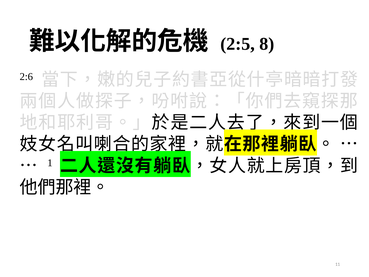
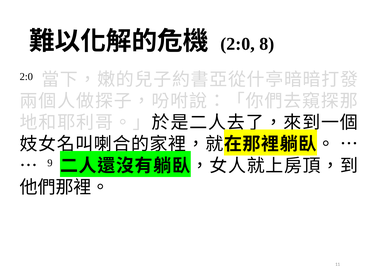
2:5: 2:5 -> 2:0 (238, 44)
2:6: 2:6 -> 2:0 (26, 77)
1: 1 -> 9 (50, 163)
